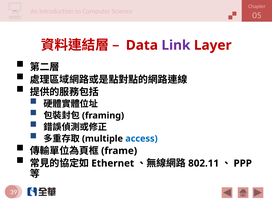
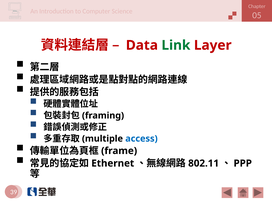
Link colour: purple -> green (176, 45)
